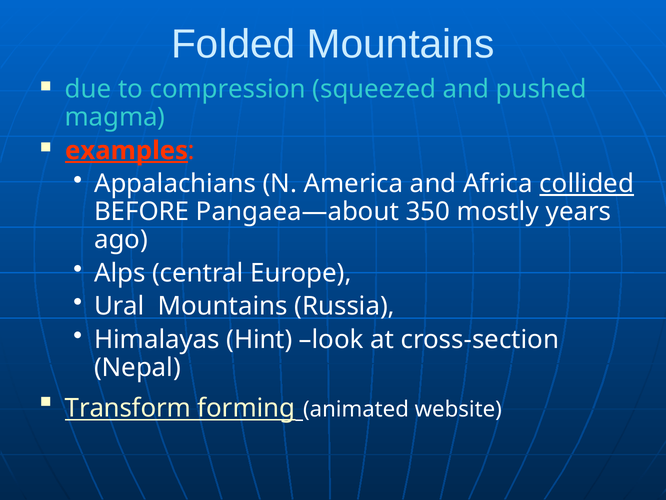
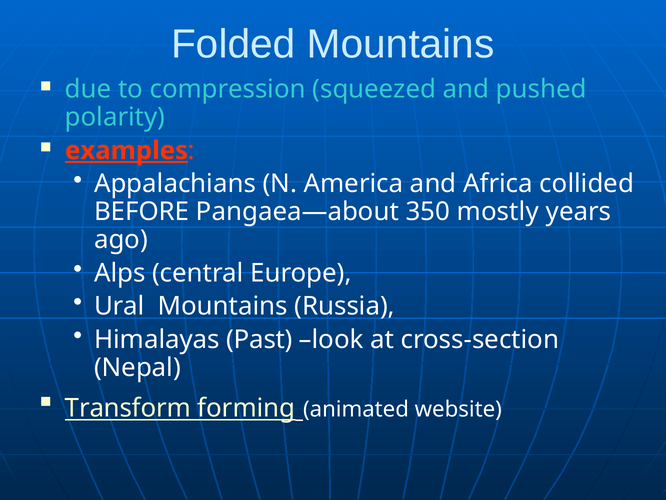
magma: magma -> polarity (115, 117)
collided underline: present -> none (587, 184)
Hint: Hint -> Past (259, 339)
